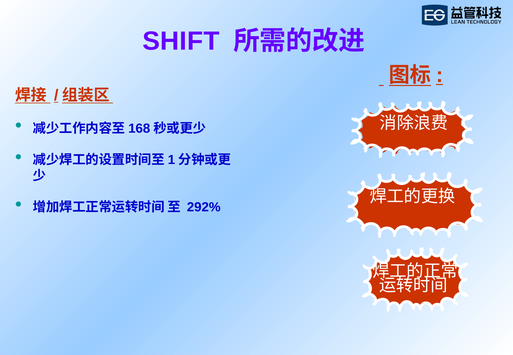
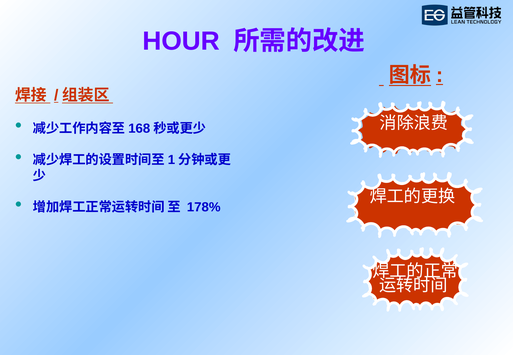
SHIFT: SHIFT -> HOUR (181, 41)
292%: 292% -> 178% (204, 207)
